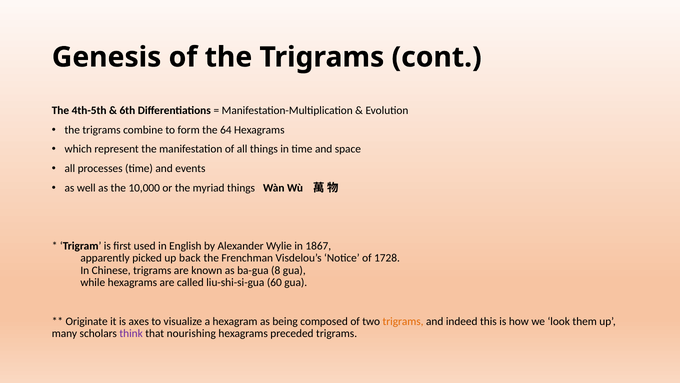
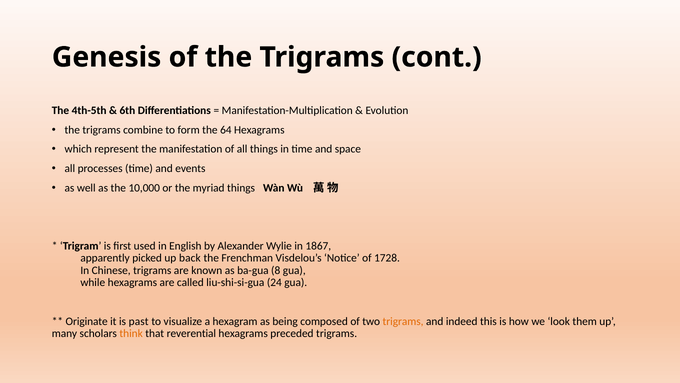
60: 60 -> 24 (274, 282)
axes: axes -> past (139, 321)
think colour: purple -> orange (131, 333)
nourishing: nourishing -> reverential (191, 333)
